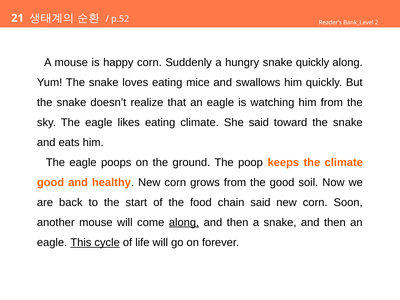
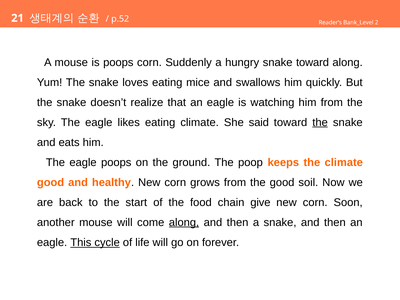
is happy: happy -> poops (118, 62)
snake quickly: quickly -> toward (313, 62)
the underline: none -> present (320, 122)
chain said: said -> give (260, 202)
